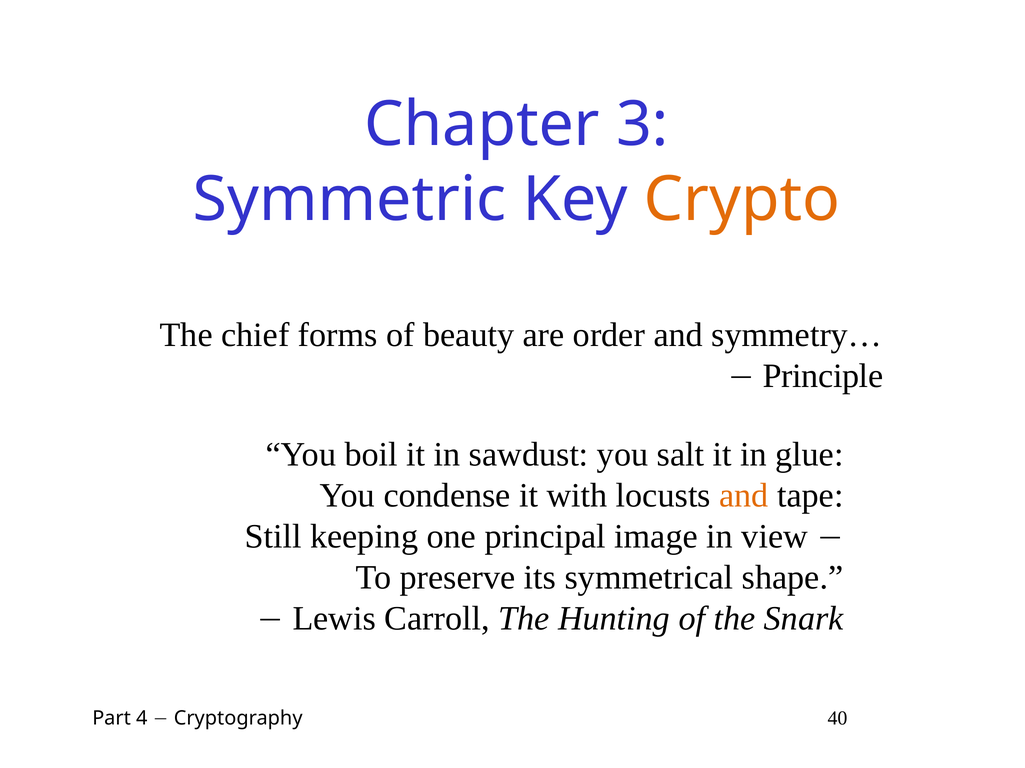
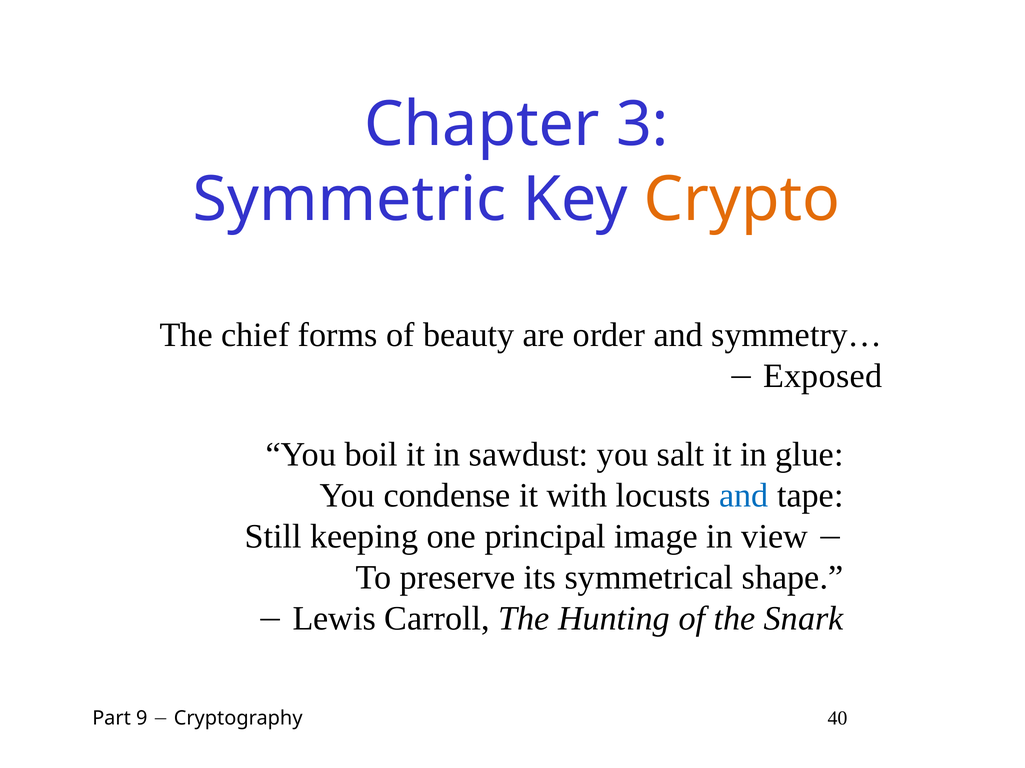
Principle: Principle -> Exposed (823, 376)
and colour: orange -> blue (744, 496)
4: 4 -> 9 (142, 719)
